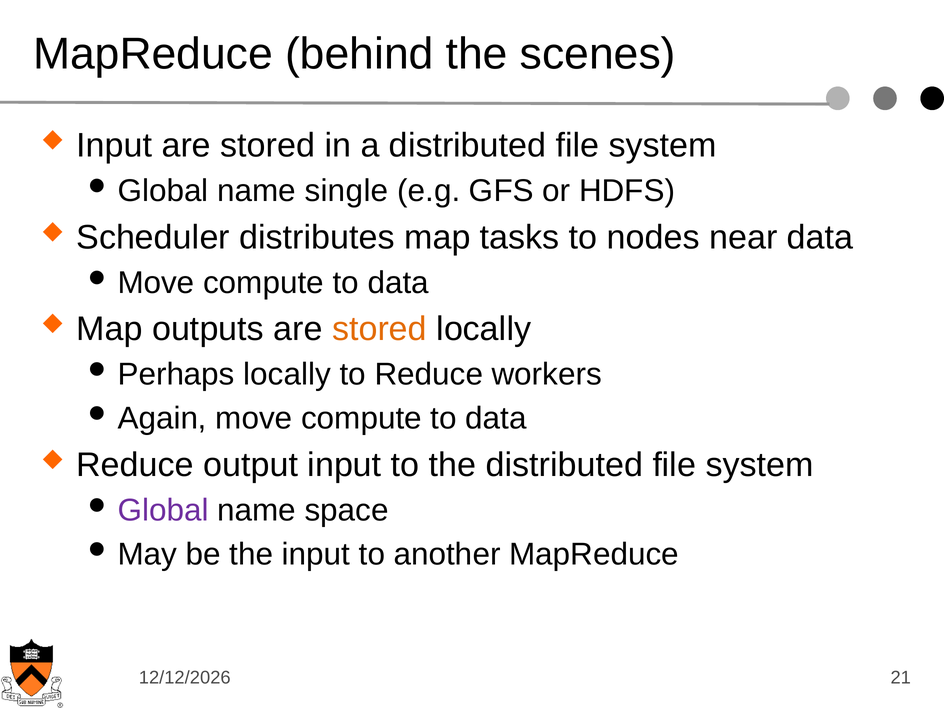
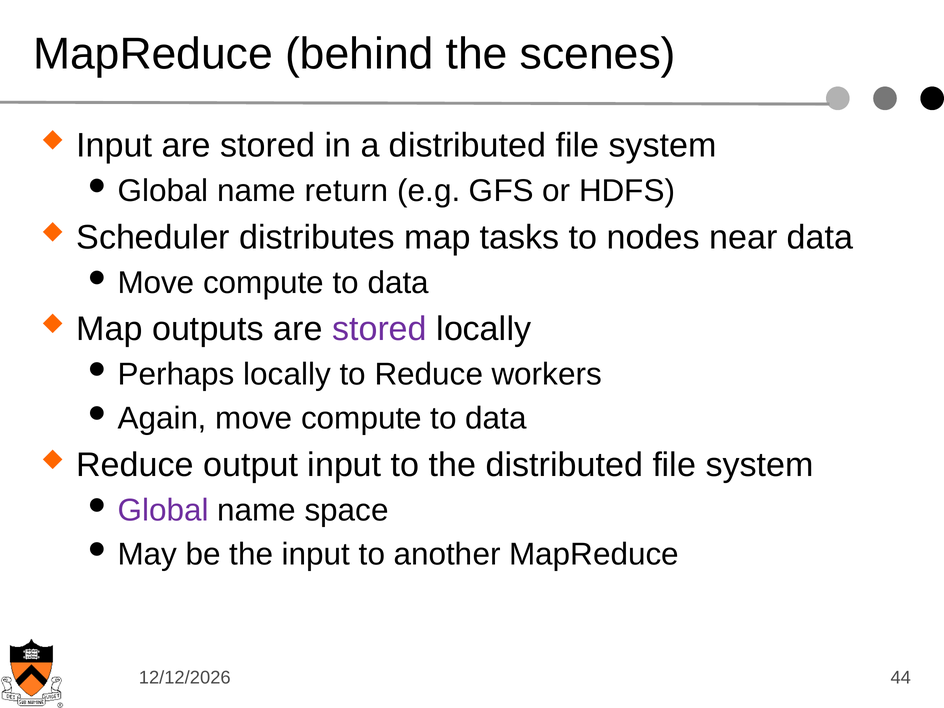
single: single -> return (347, 191)
stored colour: orange -> purple (379, 329)
21: 21 -> 44 (901, 678)
